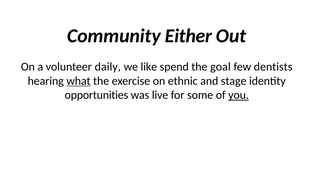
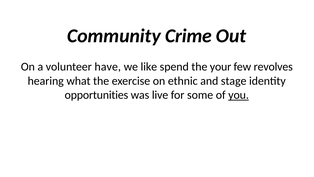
Either: Either -> Crime (188, 36)
daily: daily -> have (108, 67)
goal: goal -> your (221, 67)
dentists: dentists -> revolves (273, 67)
what underline: present -> none (78, 81)
